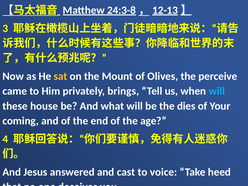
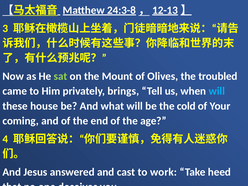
sat colour: yellow -> light green (60, 76)
perceive: perceive -> troubled (218, 76)
dies: dies -> cold (186, 106)
voice: voice -> work (163, 172)
